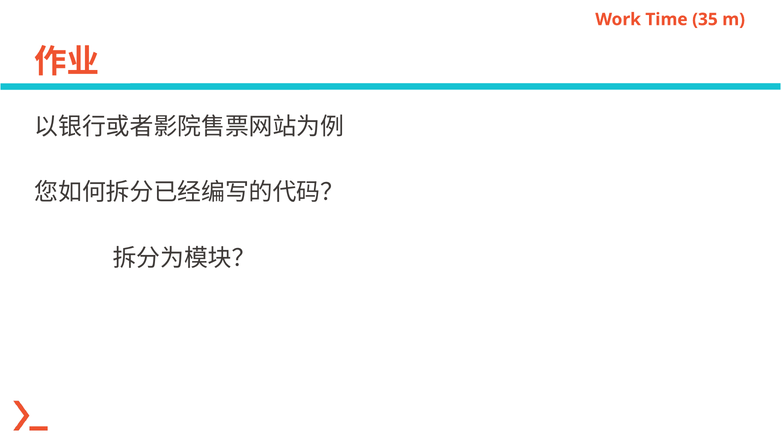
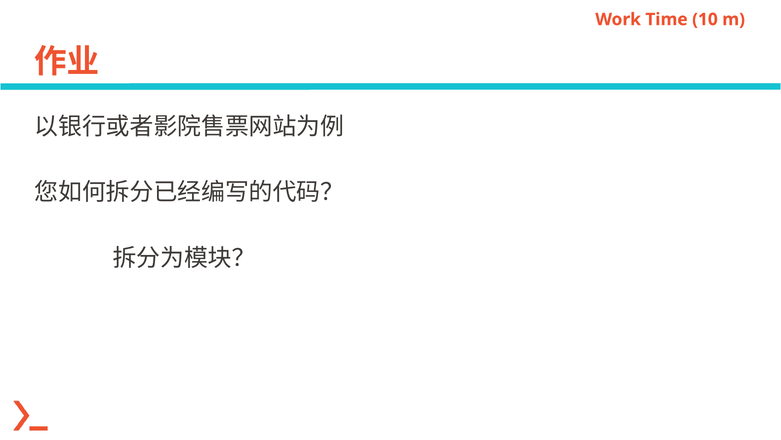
35: 35 -> 10 (705, 19)
